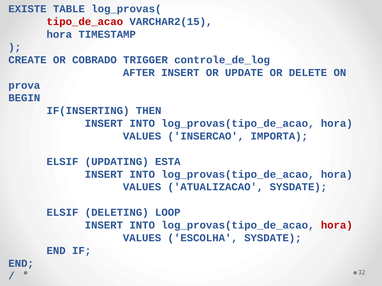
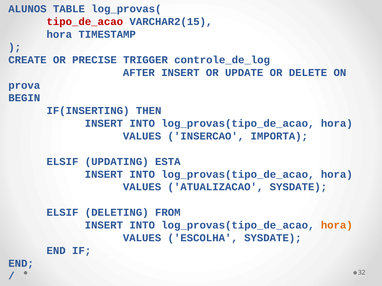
EXISTE: EXISTE -> ALUNOS (27, 9)
COBRADO: COBRADO -> PRECISE (94, 60)
LOOP: LOOP -> FROM (168, 213)
hora colour: red -> orange (337, 226)
